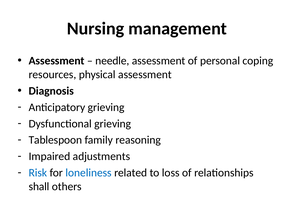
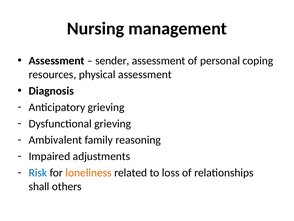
needle: needle -> sender (112, 61)
Tablespoon: Tablespoon -> Ambivalent (55, 140)
loneliness colour: blue -> orange (89, 172)
